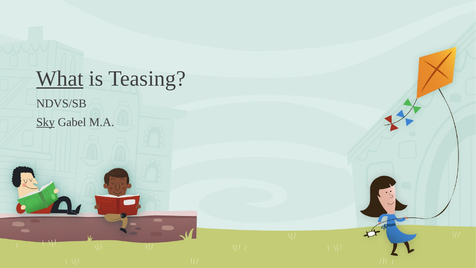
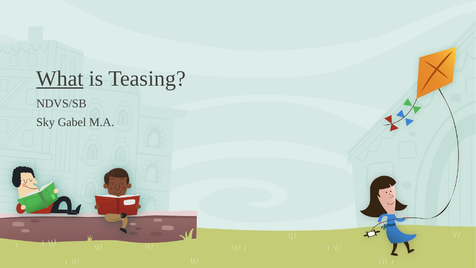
Sky underline: present -> none (46, 122)
